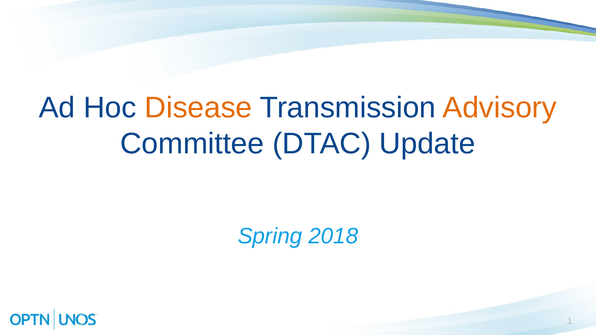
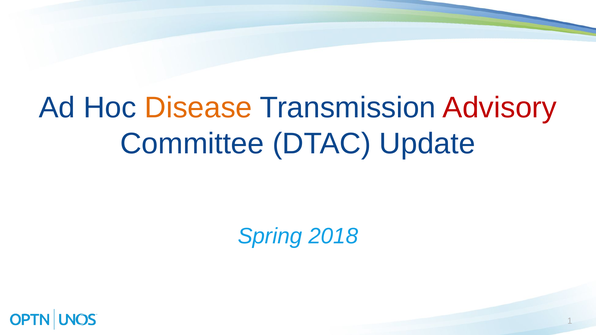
Advisory colour: orange -> red (500, 108)
